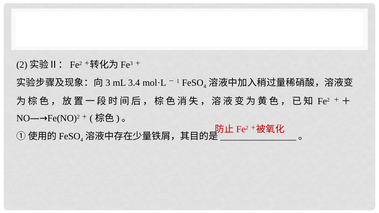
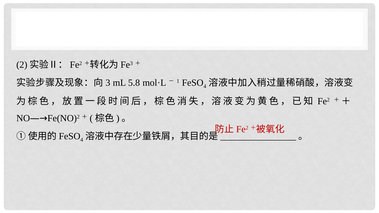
3.4: 3.4 -> 5.8 (134, 83)
